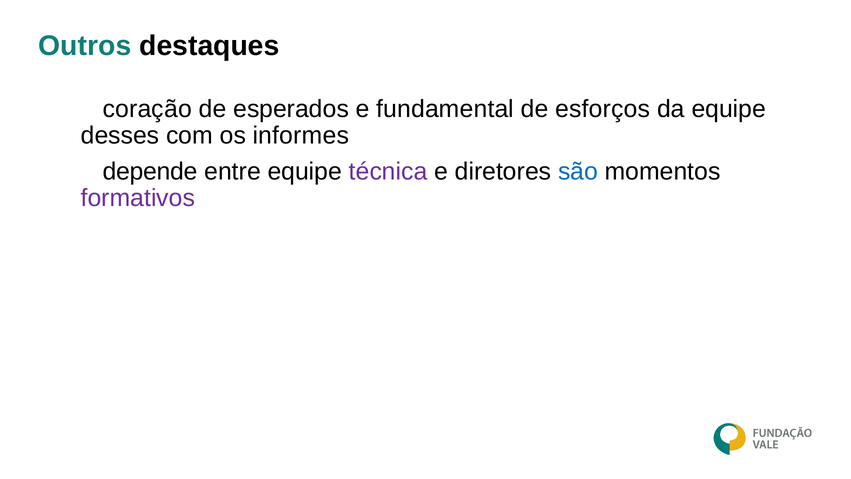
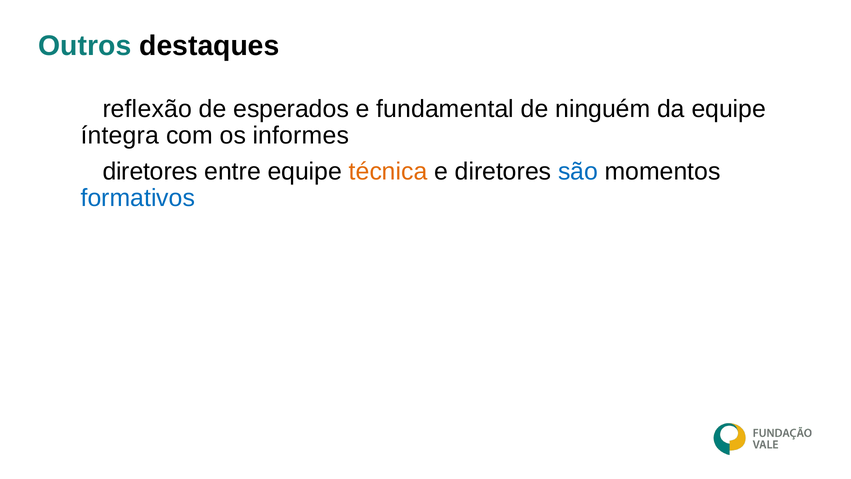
coração: coração -> reflexão (147, 109)
esforços: esforços -> ninguém (603, 109)
desses: desses -> íntegra (120, 136)
depende: depende -> diretores (150, 171)
técnica colour: purple -> orange (388, 171)
formativos colour: purple -> blue (138, 198)
